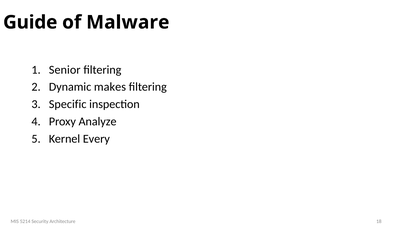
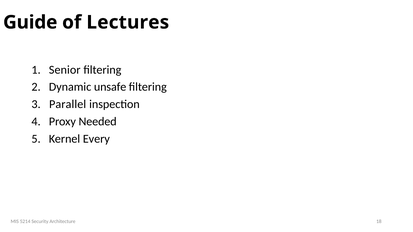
Malware: Malware -> Lectures (128, 22)
makes: makes -> unsafe (110, 87)
Specific: Specific -> Parallel (68, 104)
Analyze: Analyze -> Needed (98, 122)
